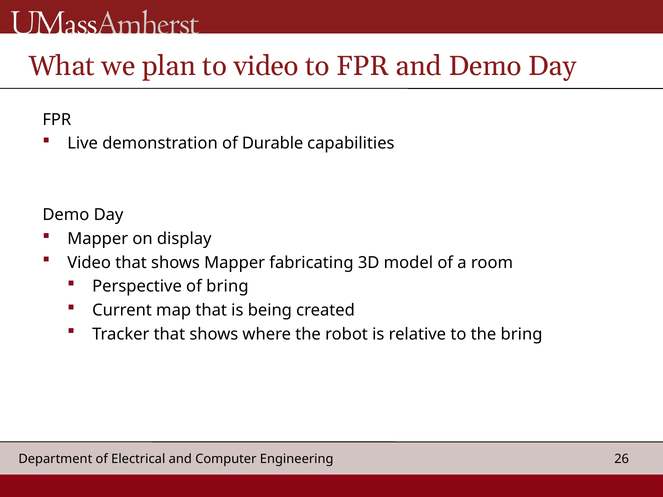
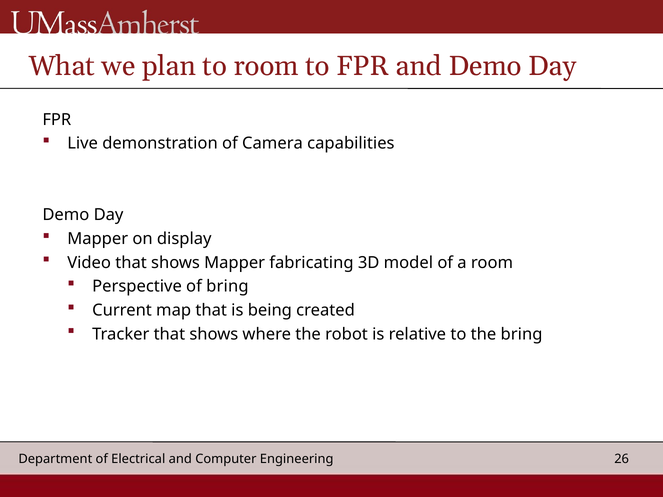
to video: video -> room (266, 66)
Durable: Durable -> Camera (272, 143)
